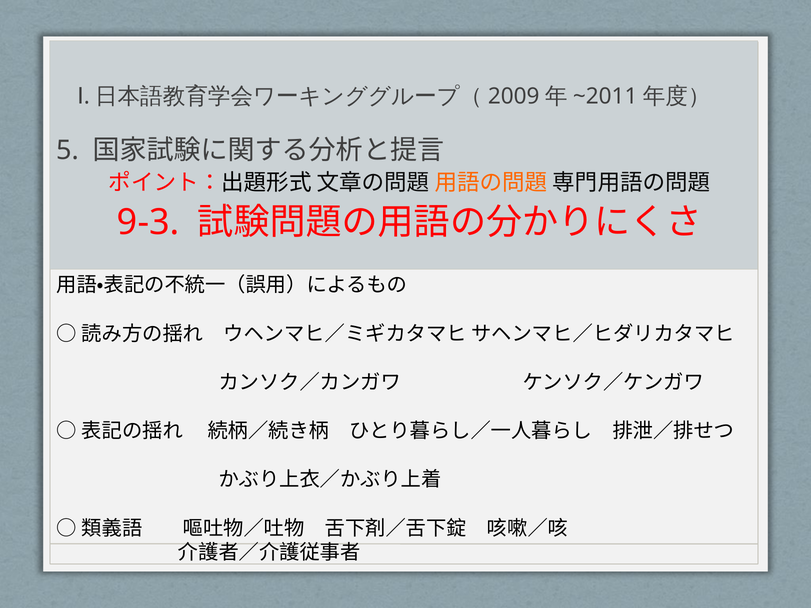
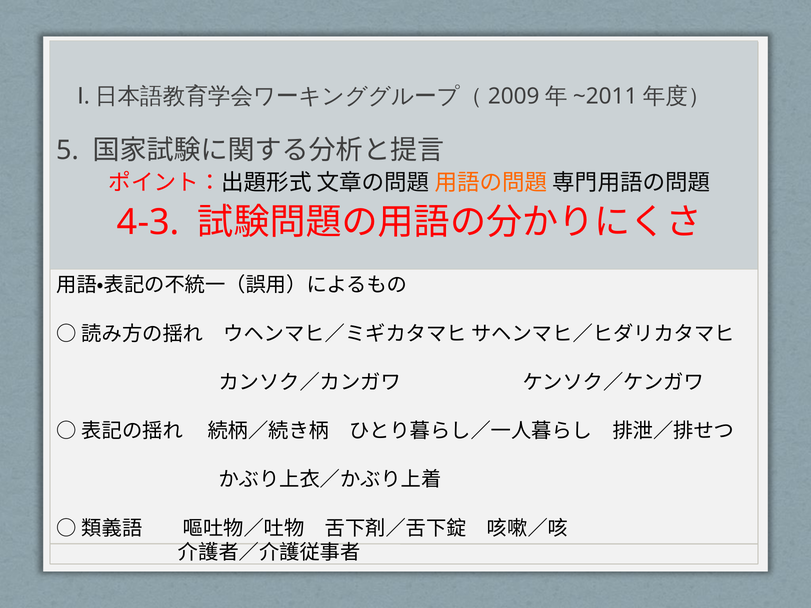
9-3: 9-3 -> 4-3 (148, 223)
